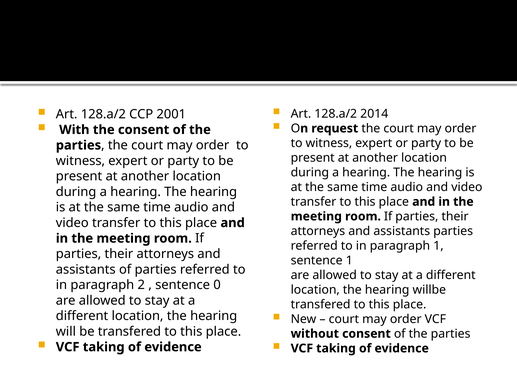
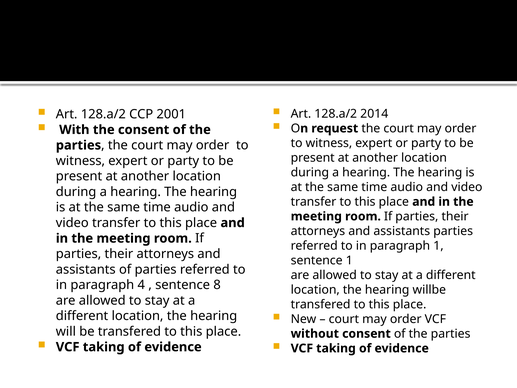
2: 2 -> 4 (141, 285)
0: 0 -> 8 (217, 285)
